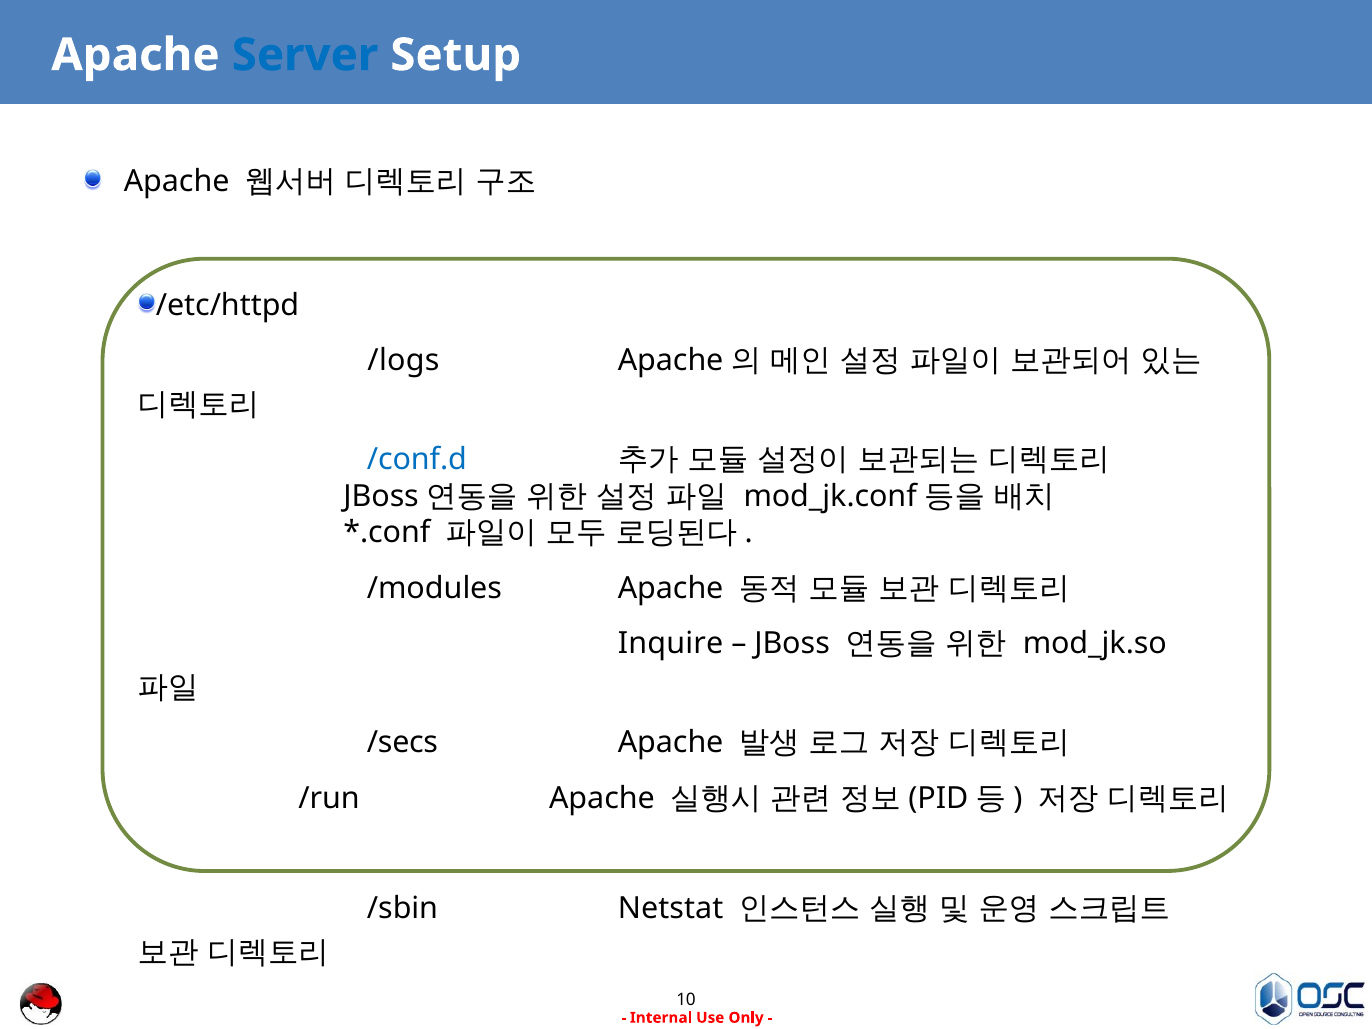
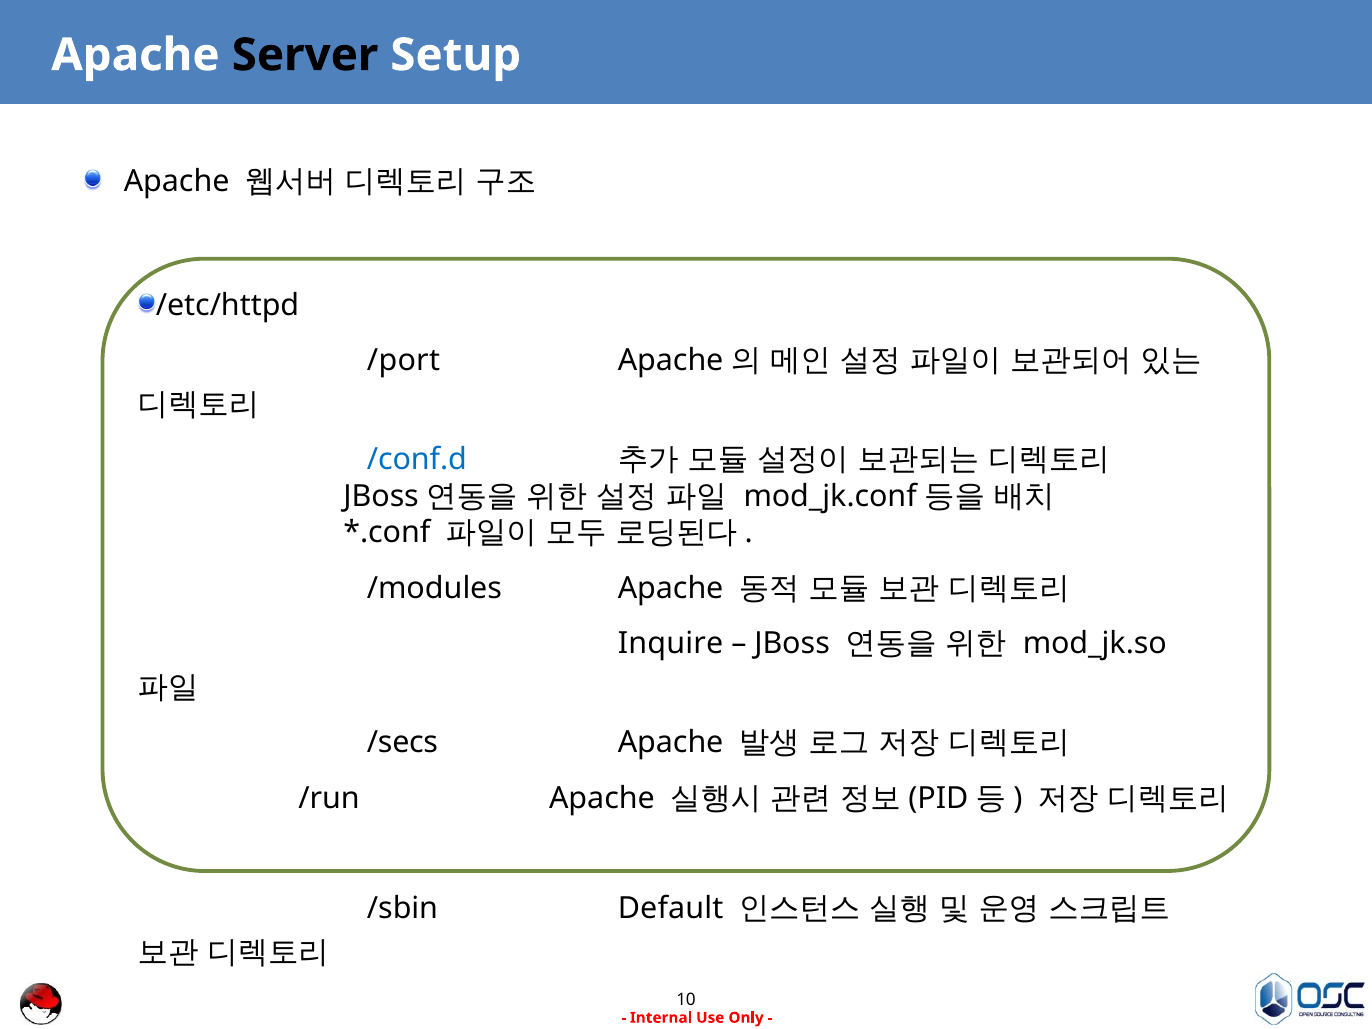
Server colour: blue -> black (305, 55)
/logs: /logs -> /port (404, 361)
Netstat: Netstat -> Default (671, 909)
